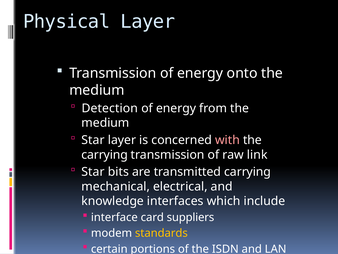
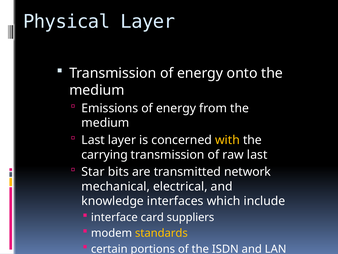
Detection: Detection -> Emissions (110, 108)
Star: Star -> Last (93, 140)
with colour: pink -> yellow (227, 140)
raw link: link -> last (257, 154)
transmitted carrying: carrying -> network (248, 171)
